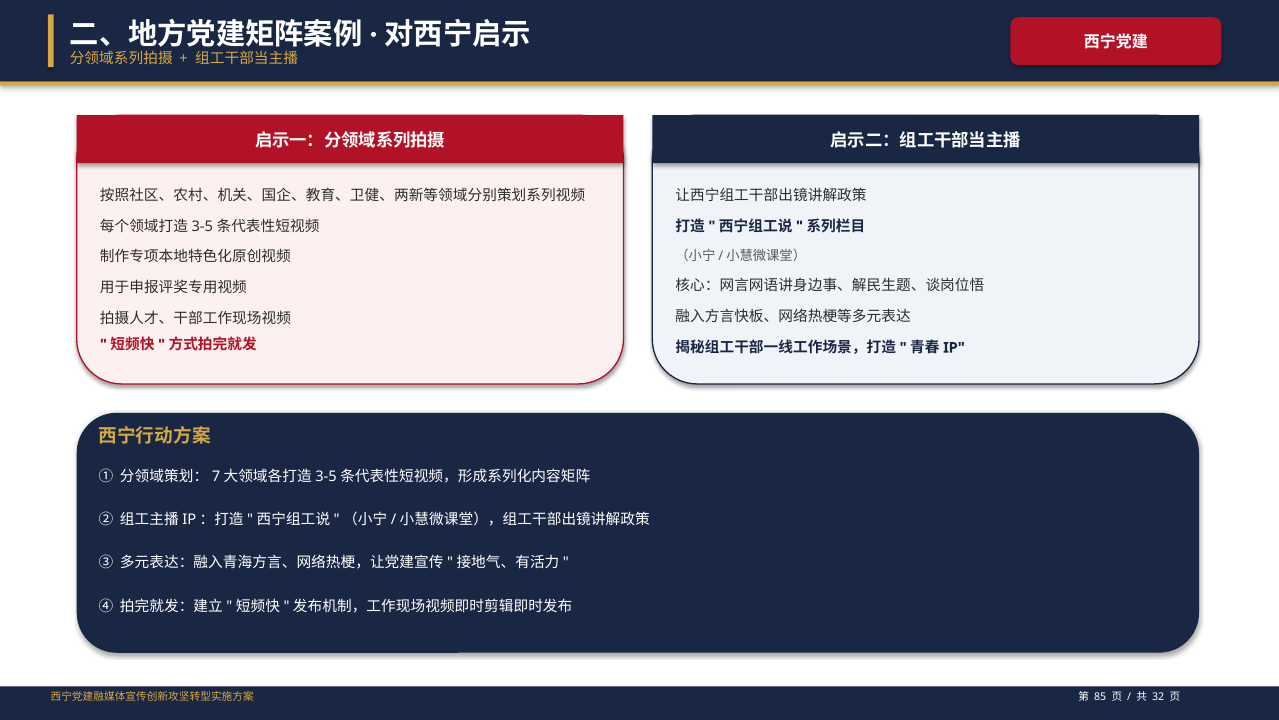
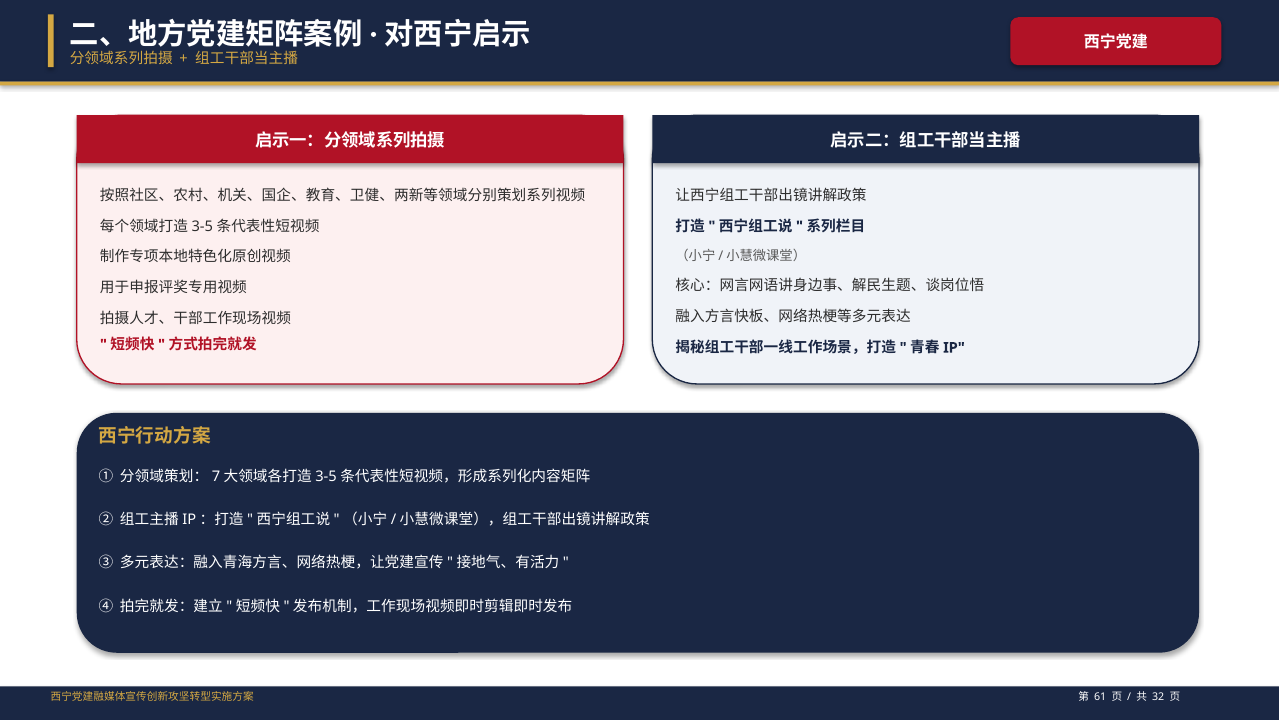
85: 85 -> 61 (1100, 696)
